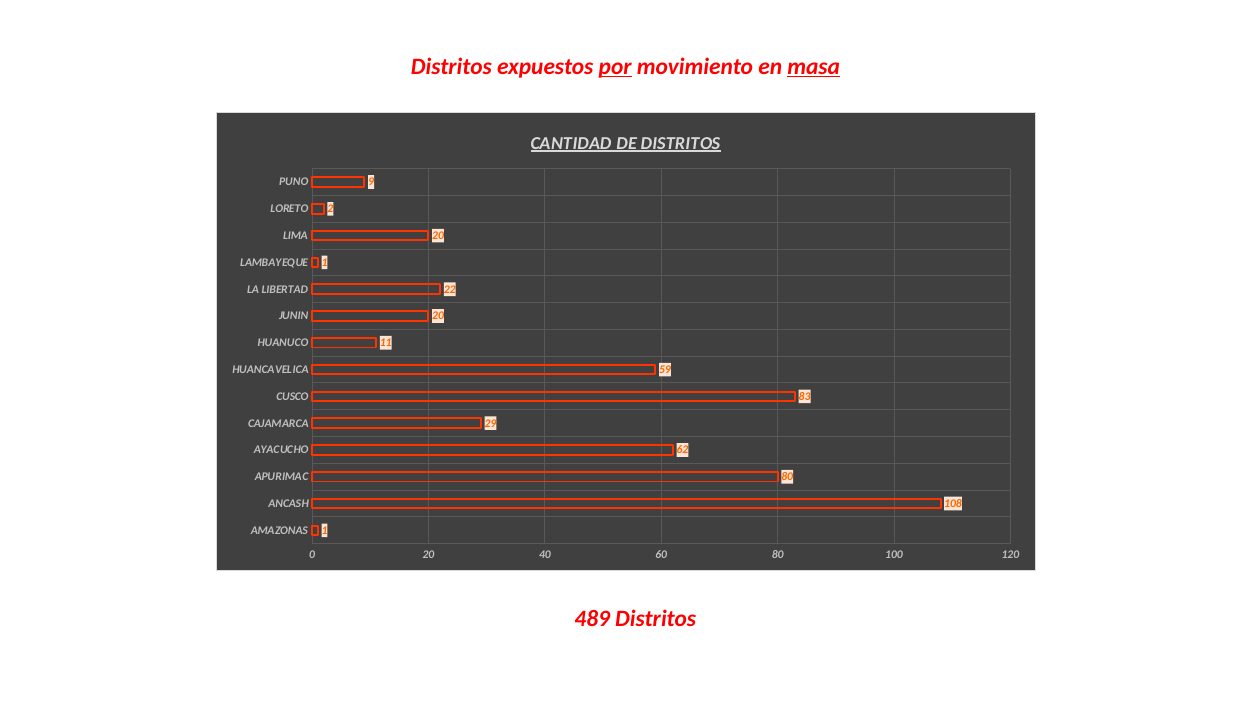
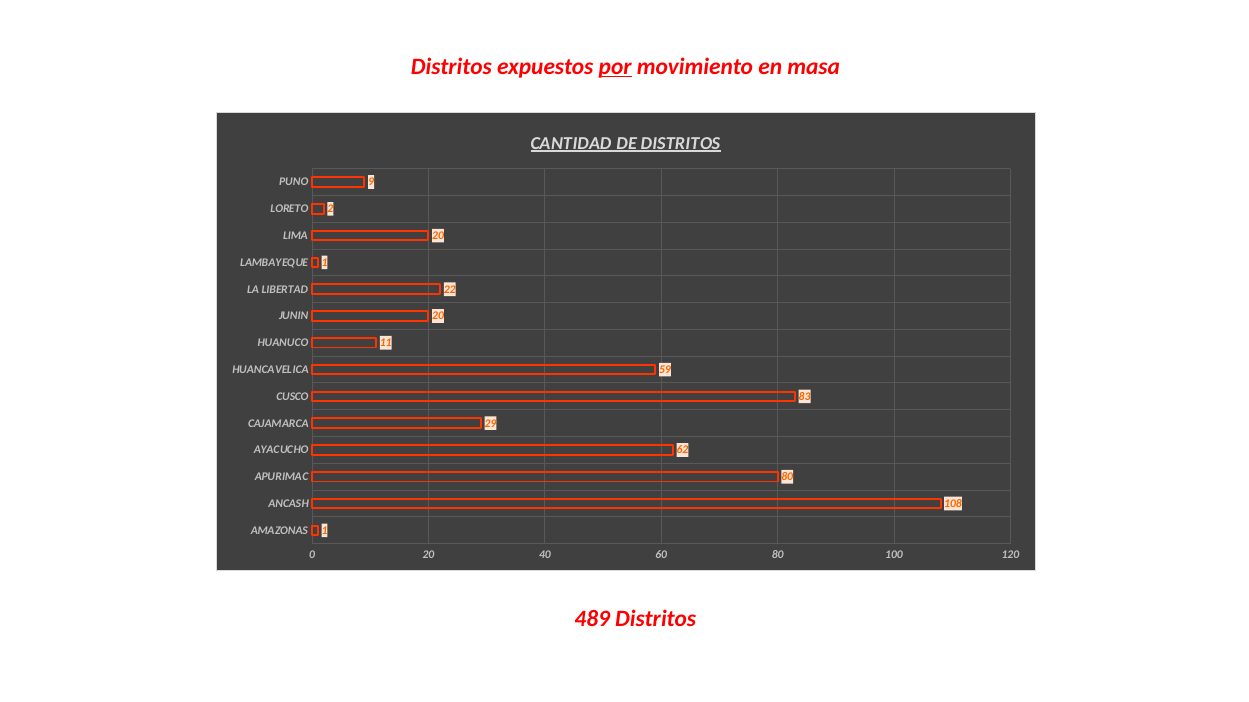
masa underline: present -> none (814, 67)
